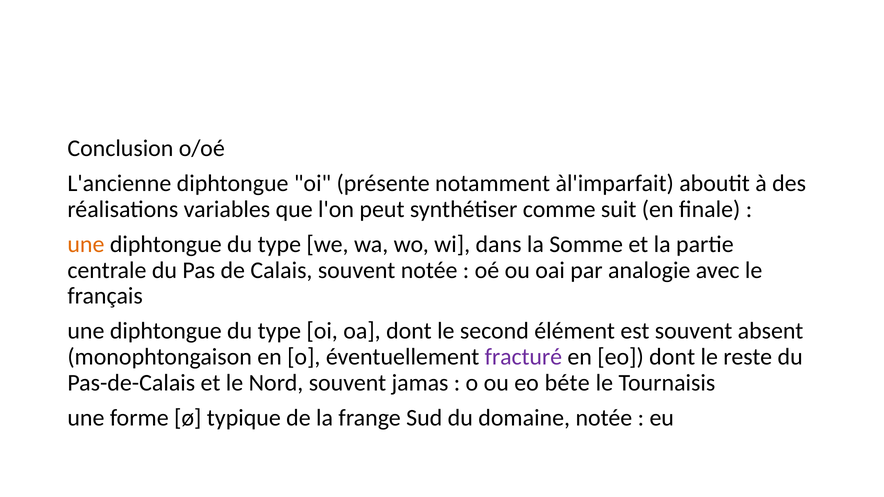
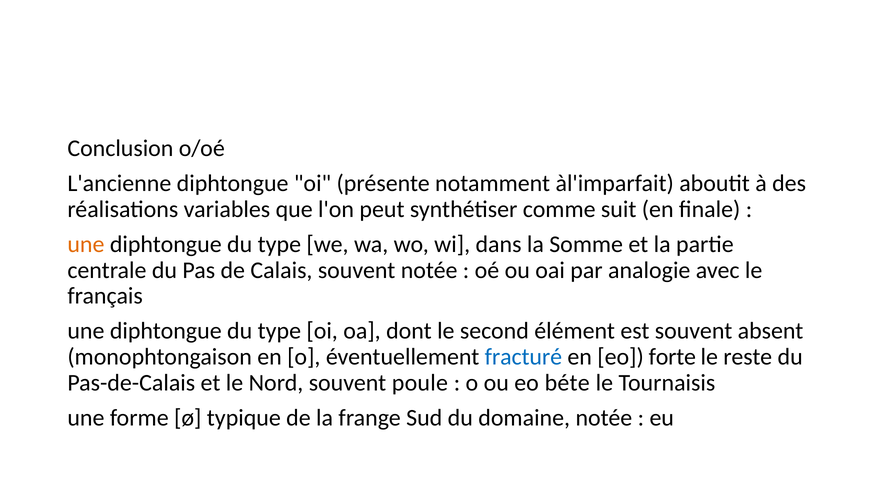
fracturé colour: purple -> blue (523, 357)
eo dont: dont -> forte (672, 357)
jamas: jamas -> poule (420, 383)
